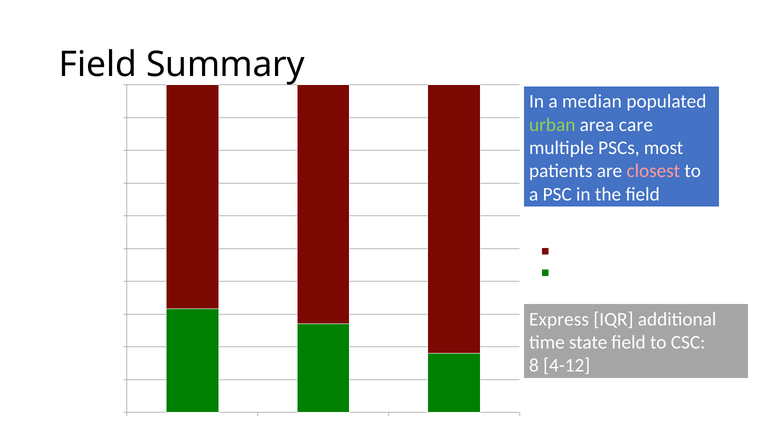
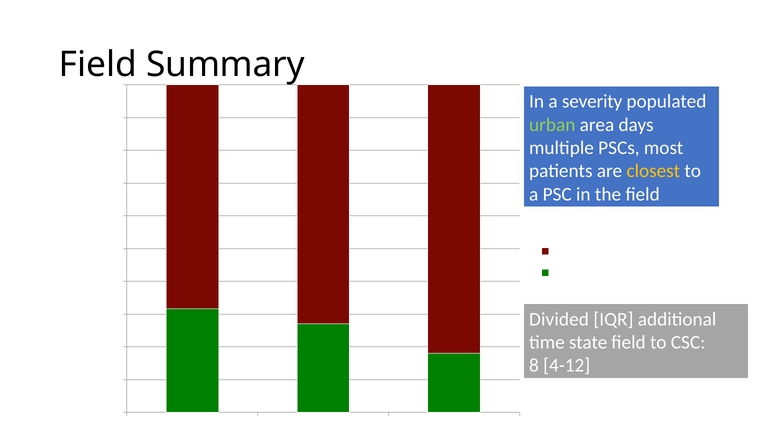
median: median -> severity (592, 102)
care: care -> days (636, 125)
closest colour: pink -> yellow (653, 171)
Express: Express -> Divided (559, 319)
